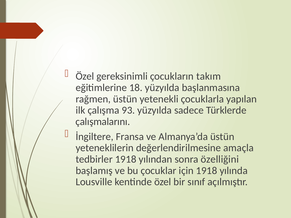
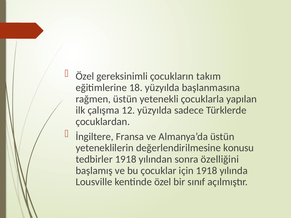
93: 93 -> 12 (128, 110)
çalışmalarını: çalışmalarını -> çocuklardan (103, 122)
amaçla: amaçla -> konusu (239, 148)
